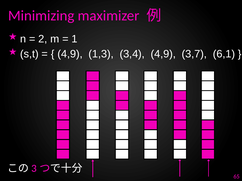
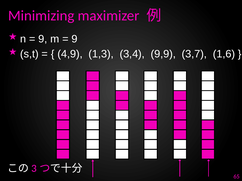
2: 2 -> 9 (43, 39)
1: 1 -> 9 (75, 39)
3,4 4,9: 4,9 -> 9,9 (163, 54)
6,1: 6,1 -> 1,6 (224, 54)
